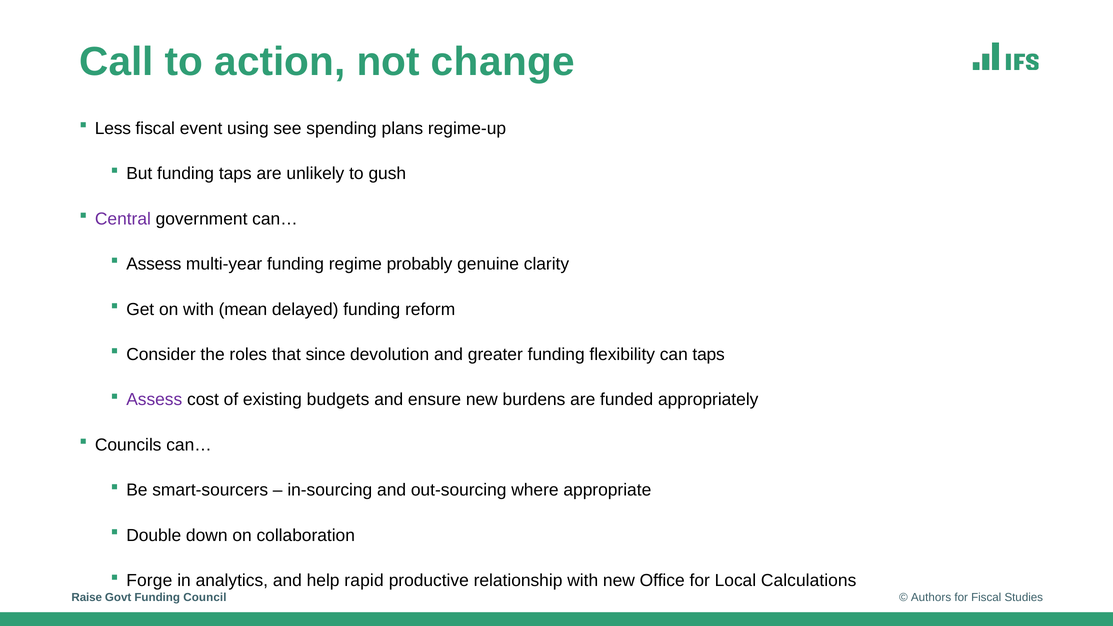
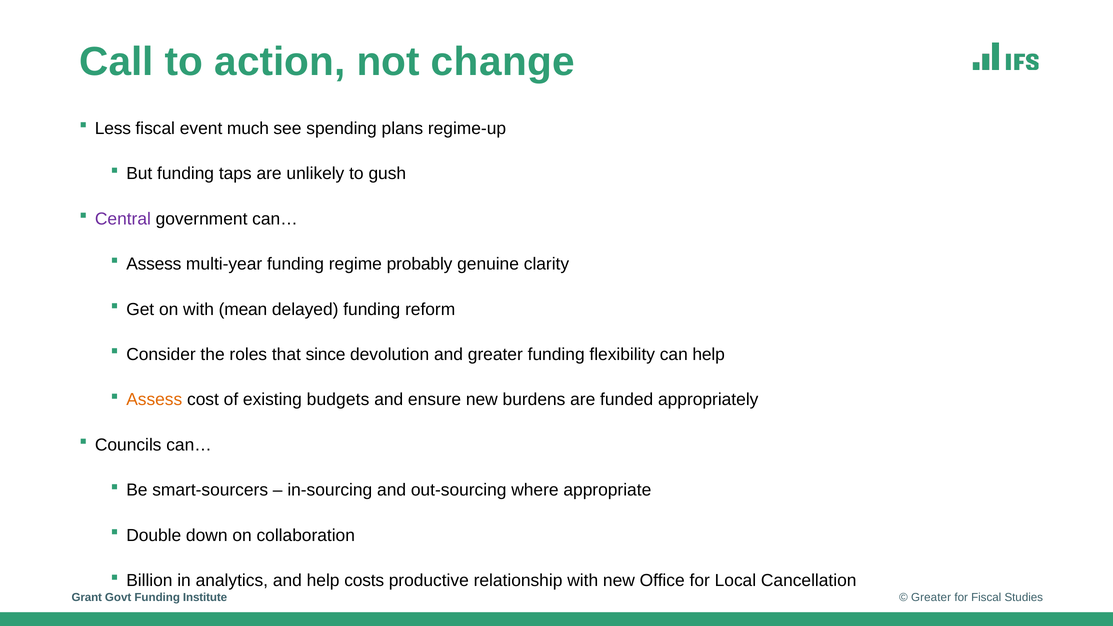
using: using -> much (248, 128)
can taps: taps -> help (709, 355)
Assess colour: purple -> orange (154, 400)
Forge: Forge -> Billion (149, 581)
rapid: rapid -> costs (364, 581)
Calculations: Calculations -> Cancellation (809, 581)
Raise: Raise -> Grant (87, 598)
Council: Council -> Institute (205, 598)
Authors: Authors -> Greater (931, 598)
